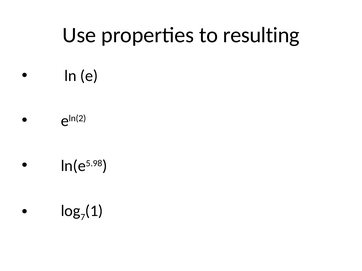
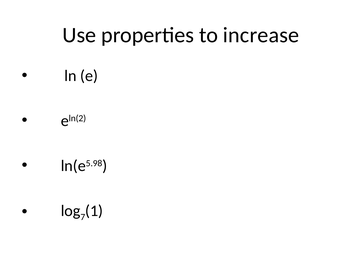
resulting: resulting -> increase (261, 35)
